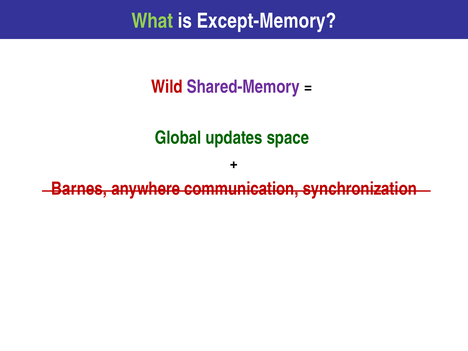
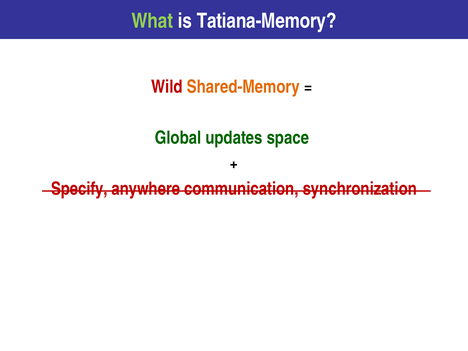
Except-Memory: Except-Memory -> Tatiana-Memory (267, 21)
Shared-Memory colour: purple -> orange (243, 87)
Barnes: Barnes -> Specify (79, 189)
